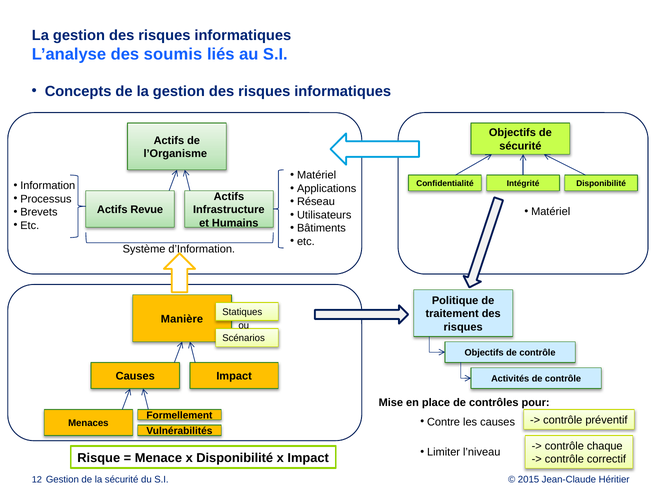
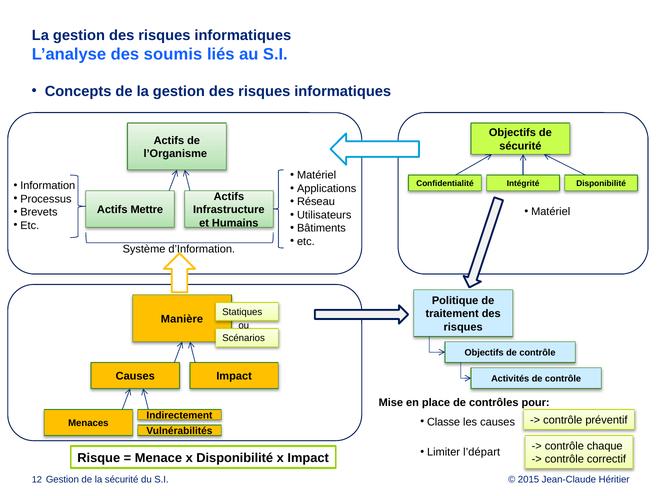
Revue: Revue -> Mettre (147, 210)
Formellement: Formellement -> Indirectement (179, 415)
Contre: Contre -> Classe (444, 422)
l’niveau: l’niveau -> l’départ (482, 452)
